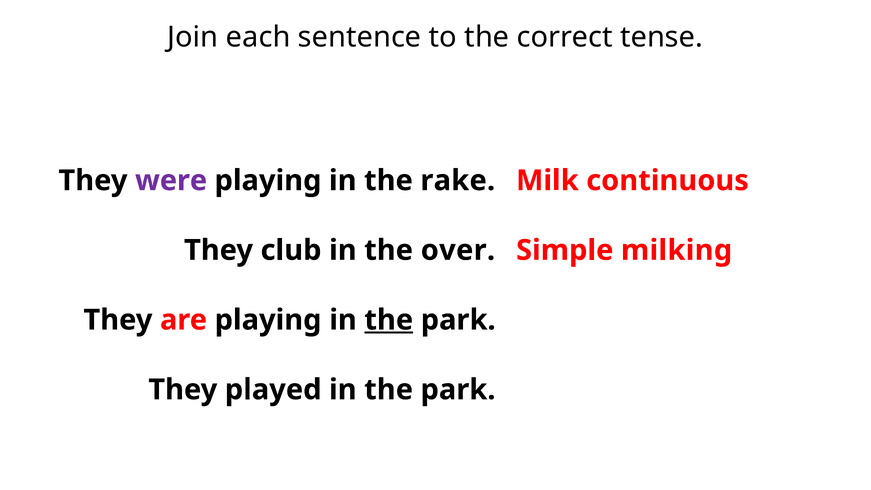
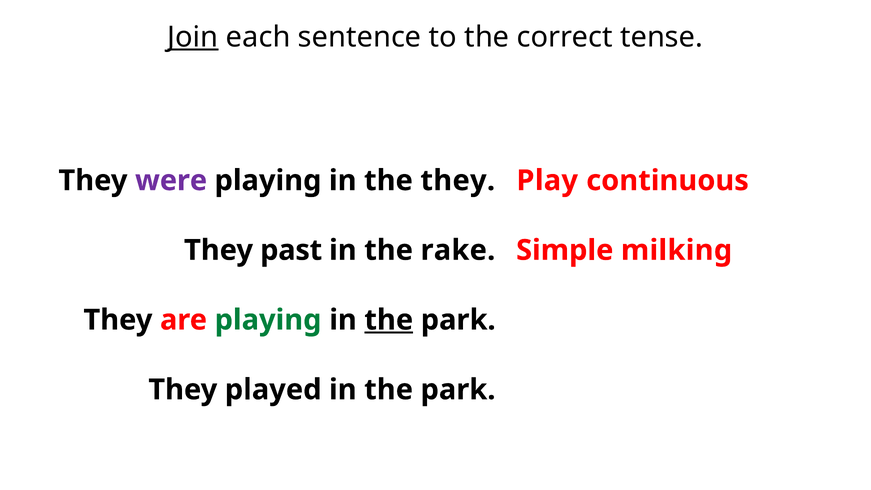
Join underline: none -> present (193, 37)
the rake: rake -> they (458, 181)
Milk: Milk -> Play (547, 181)
club: club -> past (291, 250)
over: over -> rake (458, 250)
playing colour: black -> green (268, 320)
